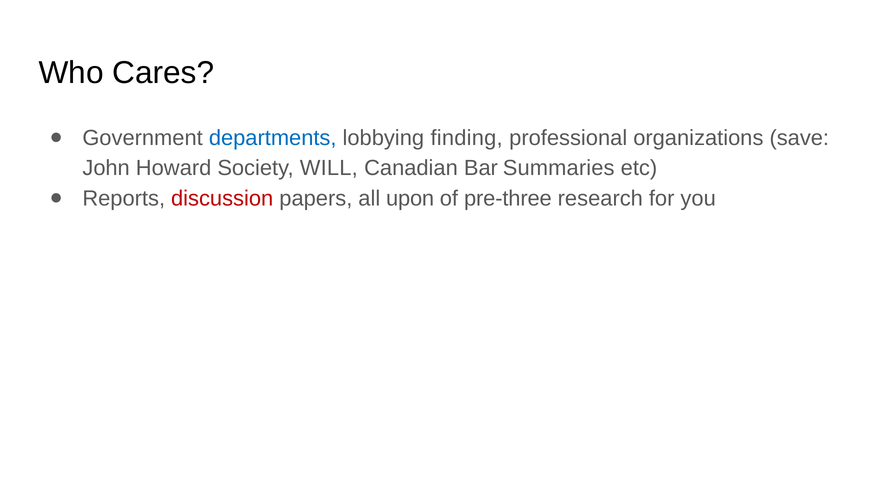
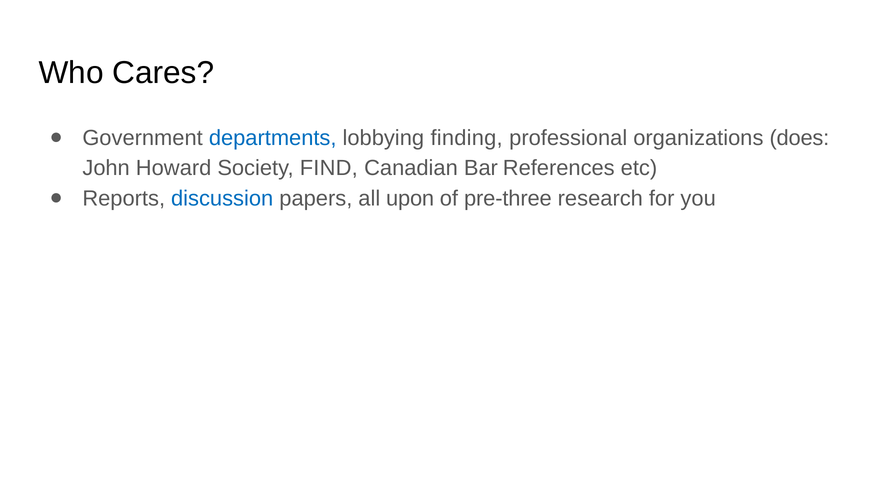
save: save -> does (799, 138)
WILL: WILL -> FIND (329, 168)
Summaries: Summaries -> References (559, 168)
discussion colour: red -> blue (222, 198)
